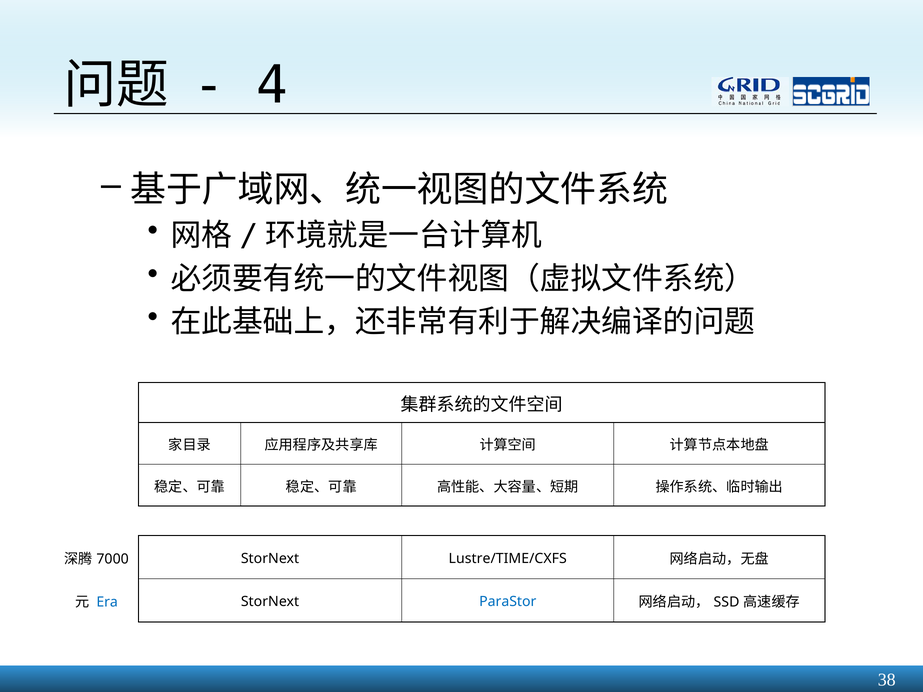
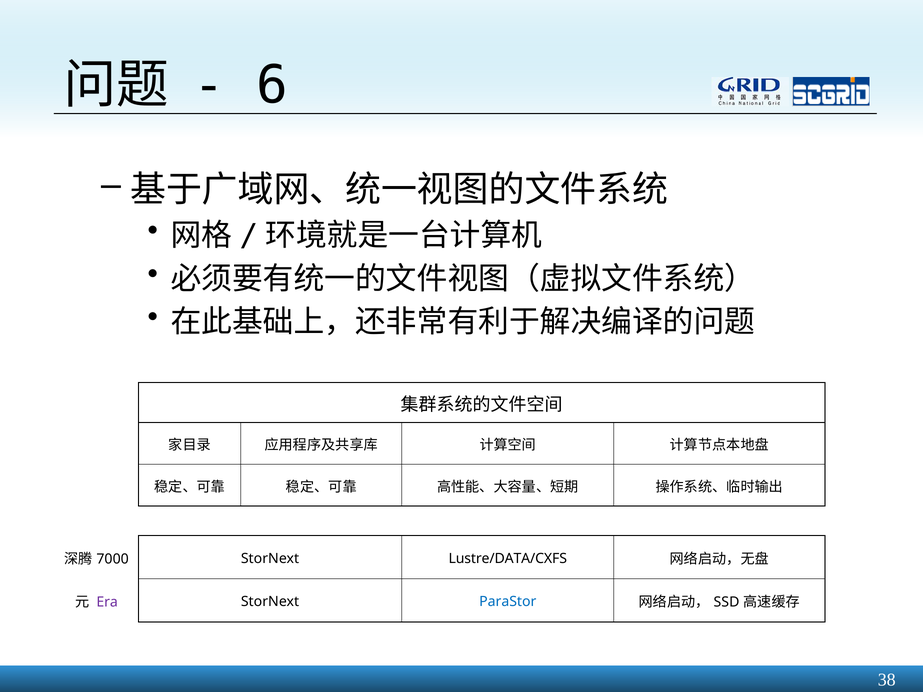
4: 4 -> 6 (272, 86)
Lustre/TIME/CXFS: Lustre/TIME/CXFS -> Lustre/DATA/CXFS (508, 559)
Era colour: blue -> purple (107, 603)
